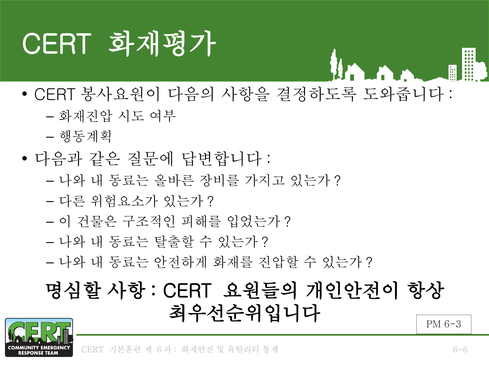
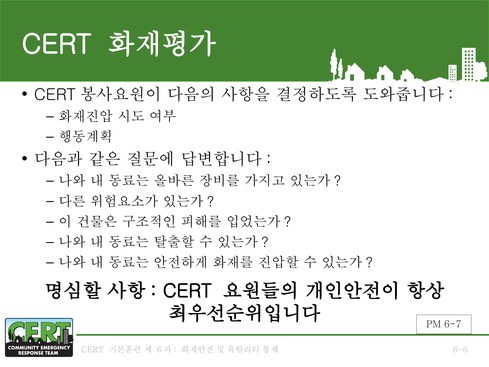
6-3: 6-3 -> 6-7 (453, 324)
